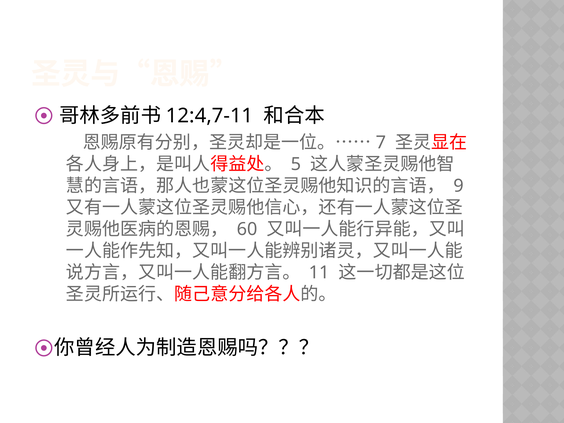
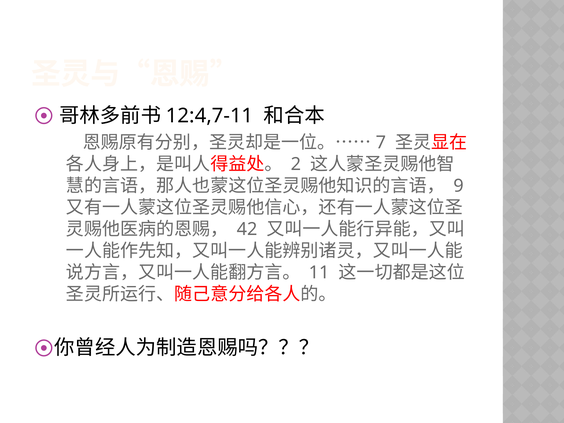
5: 5 -> 2 (296, 164)
60: 60 -> 42 (247, 229)
